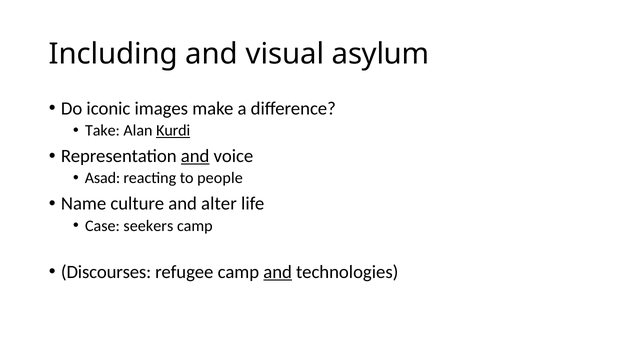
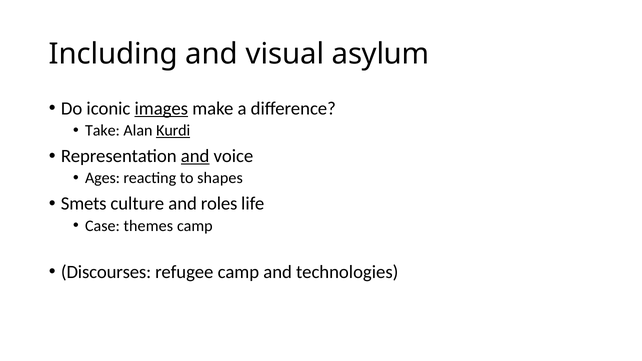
images underline: none -> present (161, 109)
Asad: Asad -> Ages (103, 178)
people: people -> shapes (220, 178)
Name: Name -> Smets (84, 204)
alter: alter -> roles (219, 204)
seekers: seekers -> themes (148, 226)
and underline: present -> none (278, 272)
